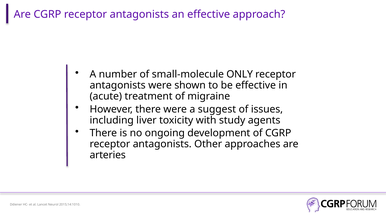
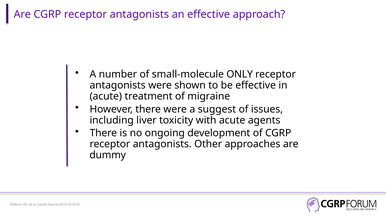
with study: study -> acute (232, 120)
arteries: arteries -> dummy (108, 155)
